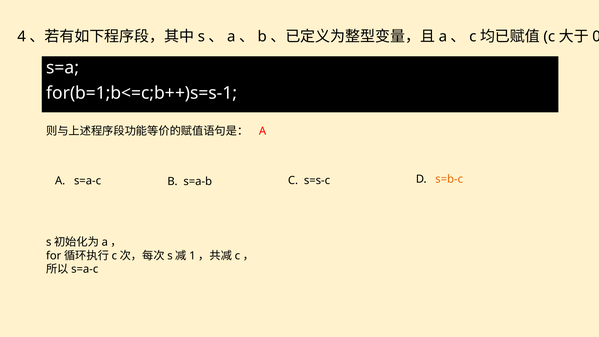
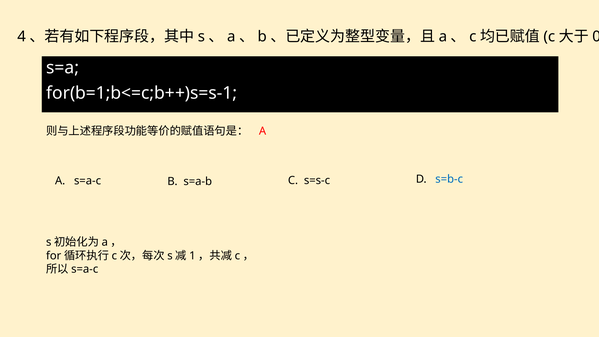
s=b-c colour: orange -> blue (449, 179)
